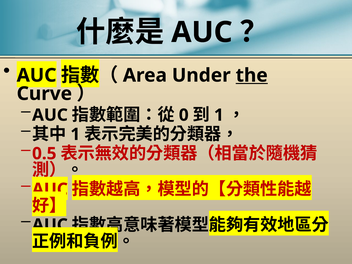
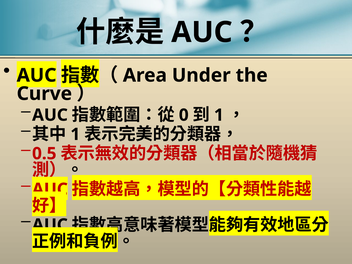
the underline: present -> none (252, 75)
